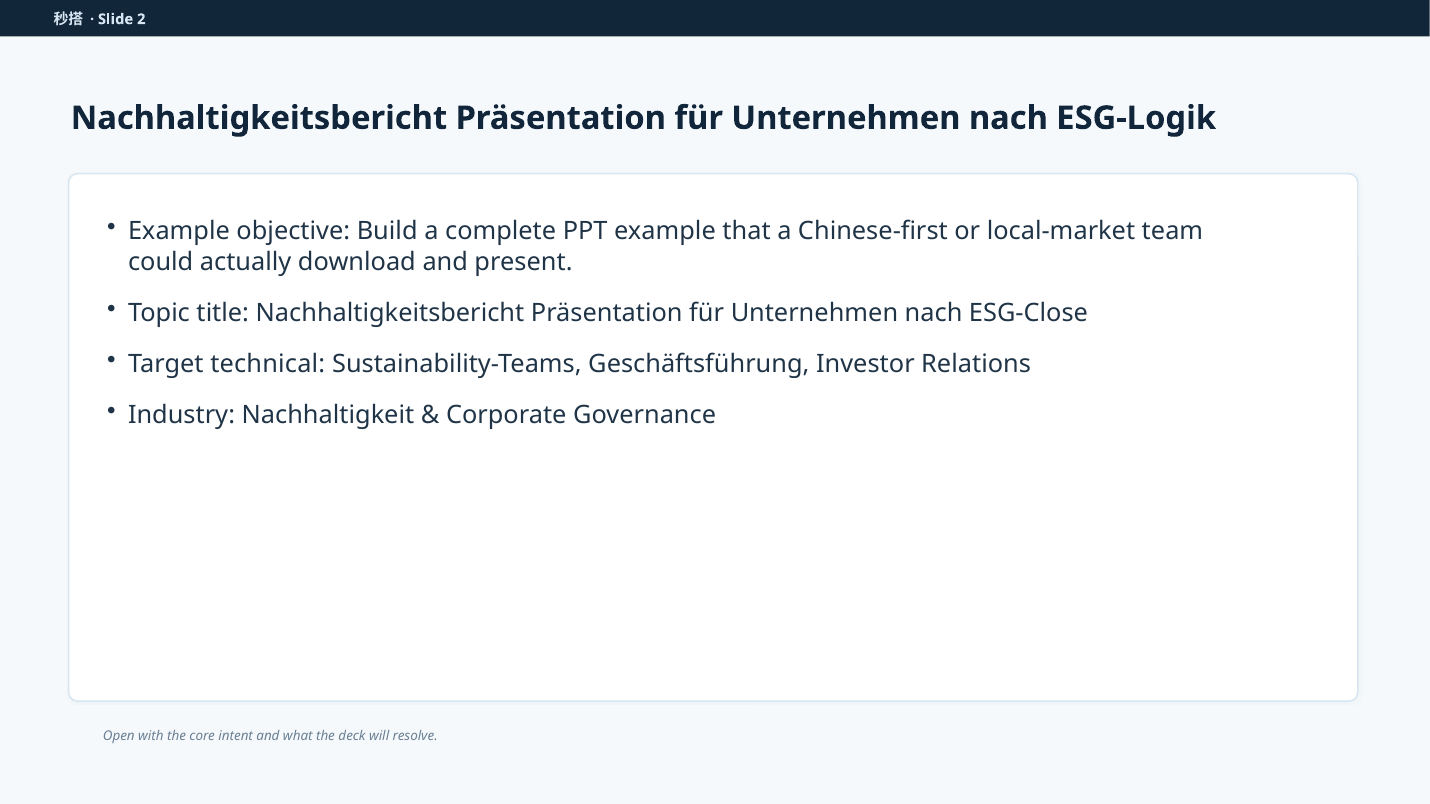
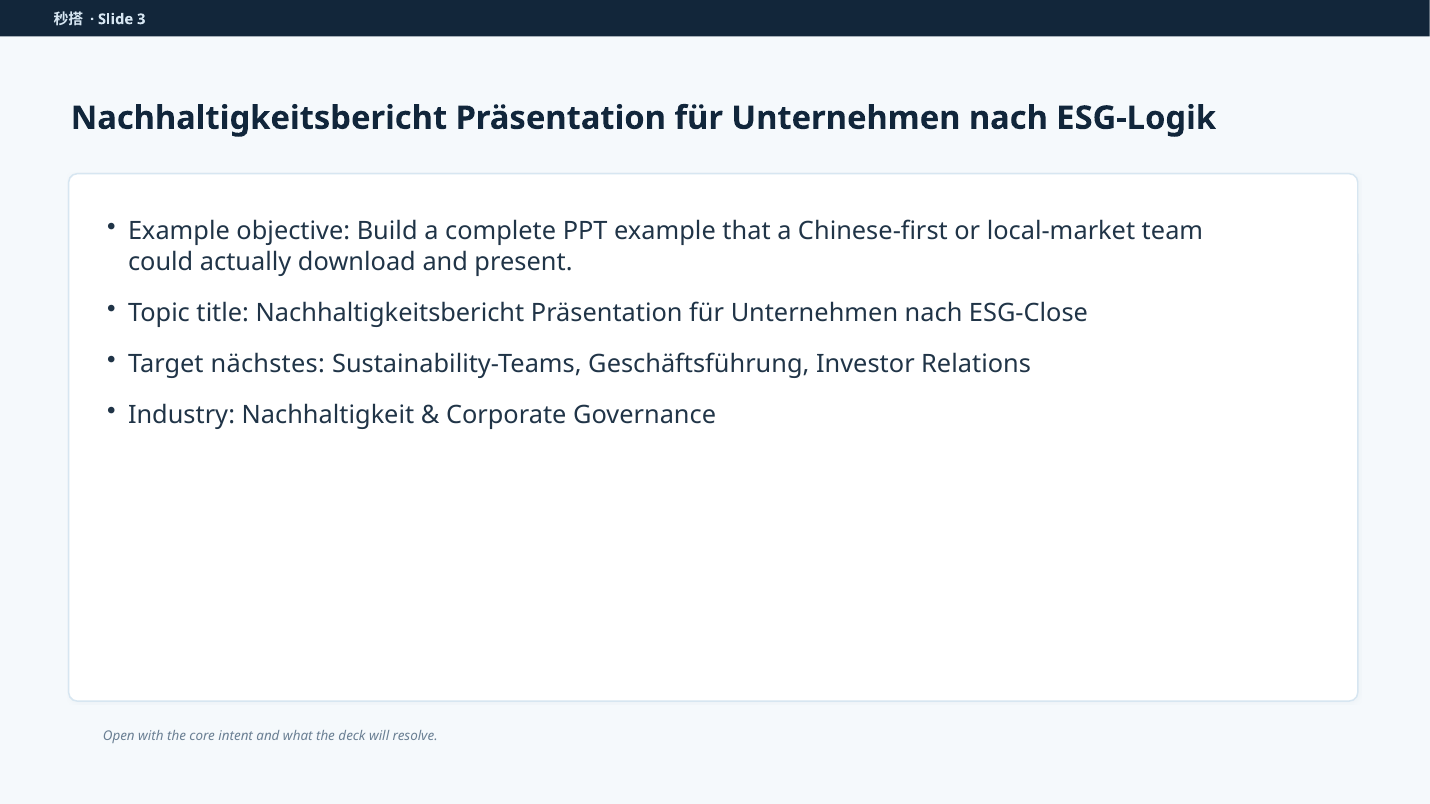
2: 2 -> 3 (141, 19)
technical: technical -> nächstes (268, 364)
